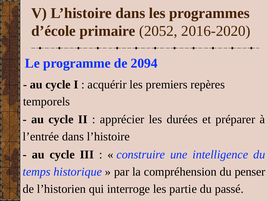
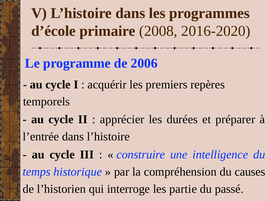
2052: 2052 -> 2008 (158, 31)
2094: 2094 -> 2006 (144, 63)
penser: penser -> causes (250, 172)
